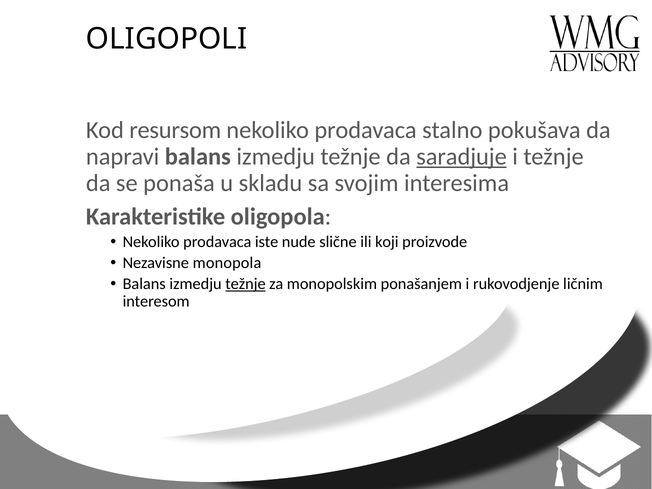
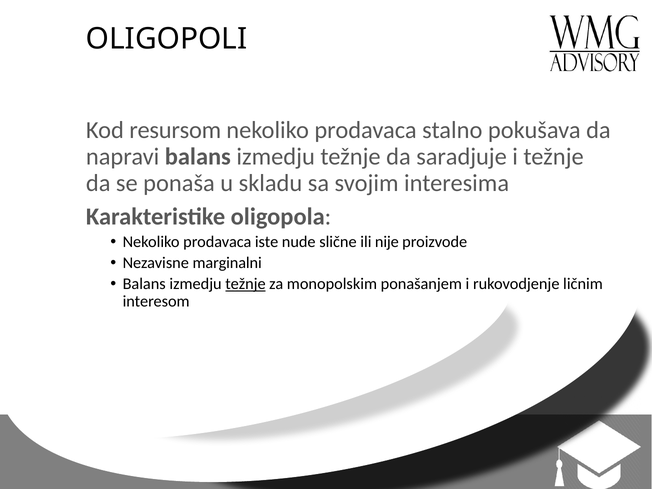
saradjuje underline: present -> none (462, 157)
koji: koji -> nije (387, 242)
monopola: monopola -> marginalni (227, 263)
